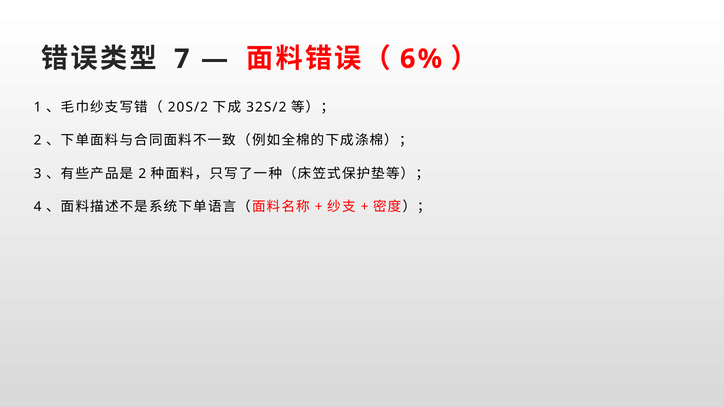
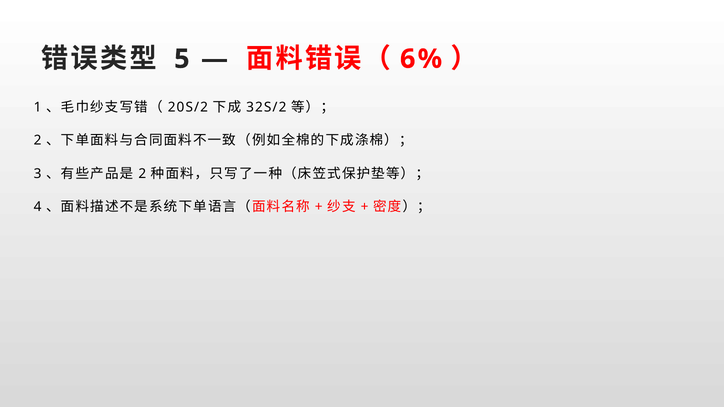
7: 7 -> 5 (182, 59)
